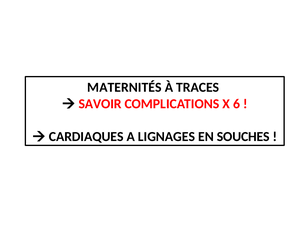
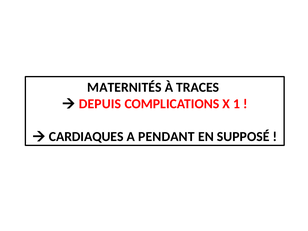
SAVOIR: SAVOIR -> DEPUIS (100, 104)
6: 6 -> 1 (237, 104)
LIGNAGES: LIGNAGES -> PENDANT (166, 137)
SOUCHES: SOUCHES -> SUPPOSÉ (243, 137)
